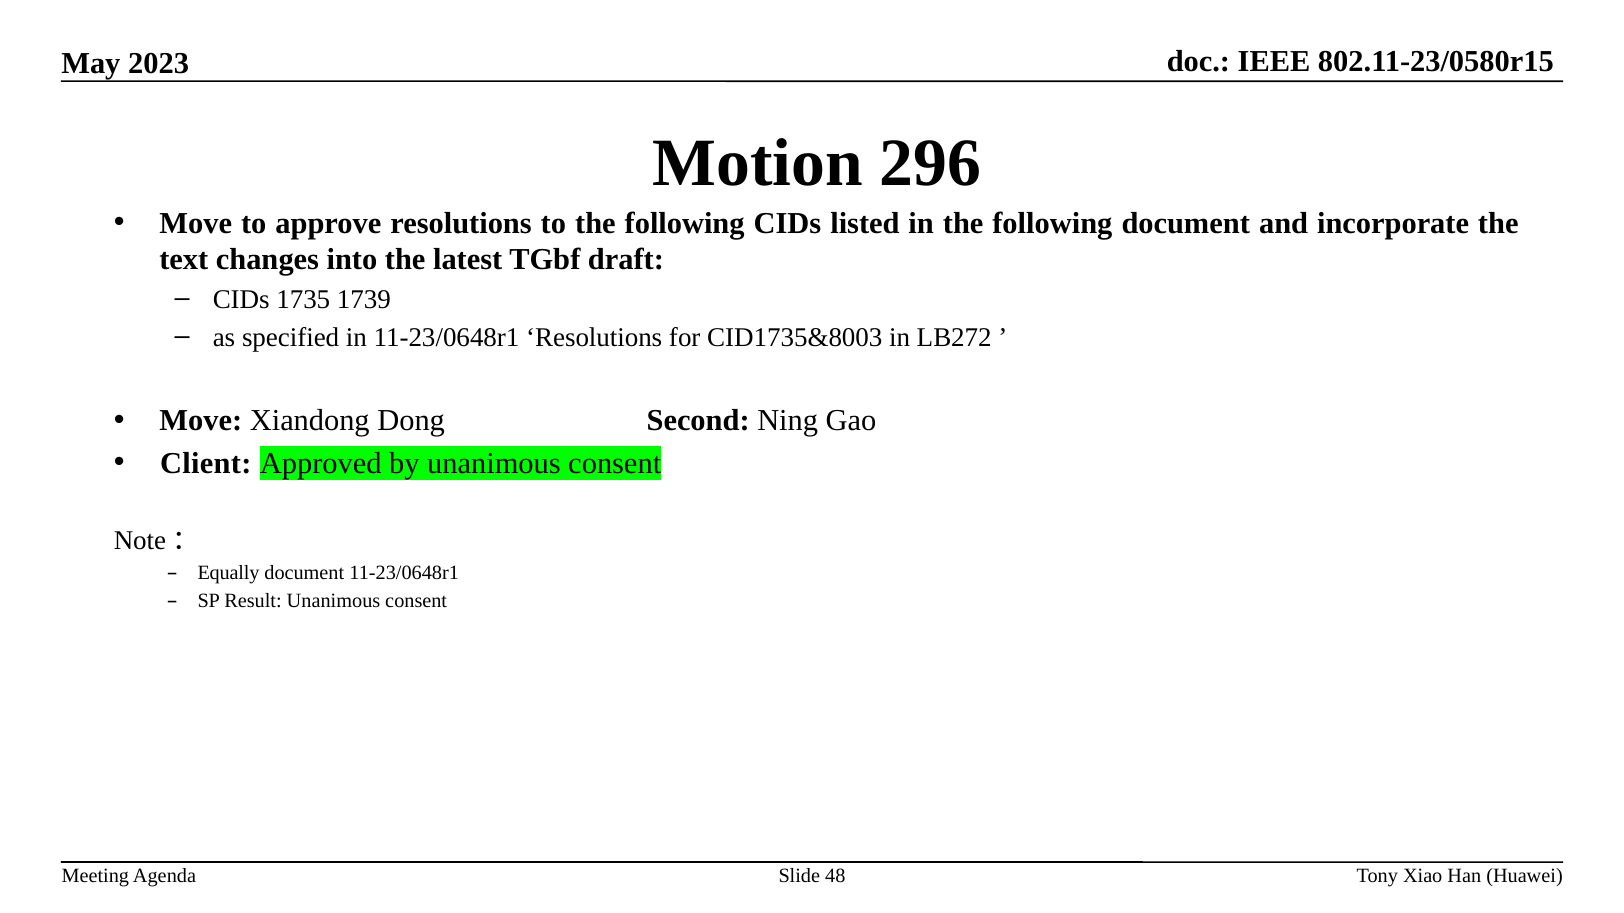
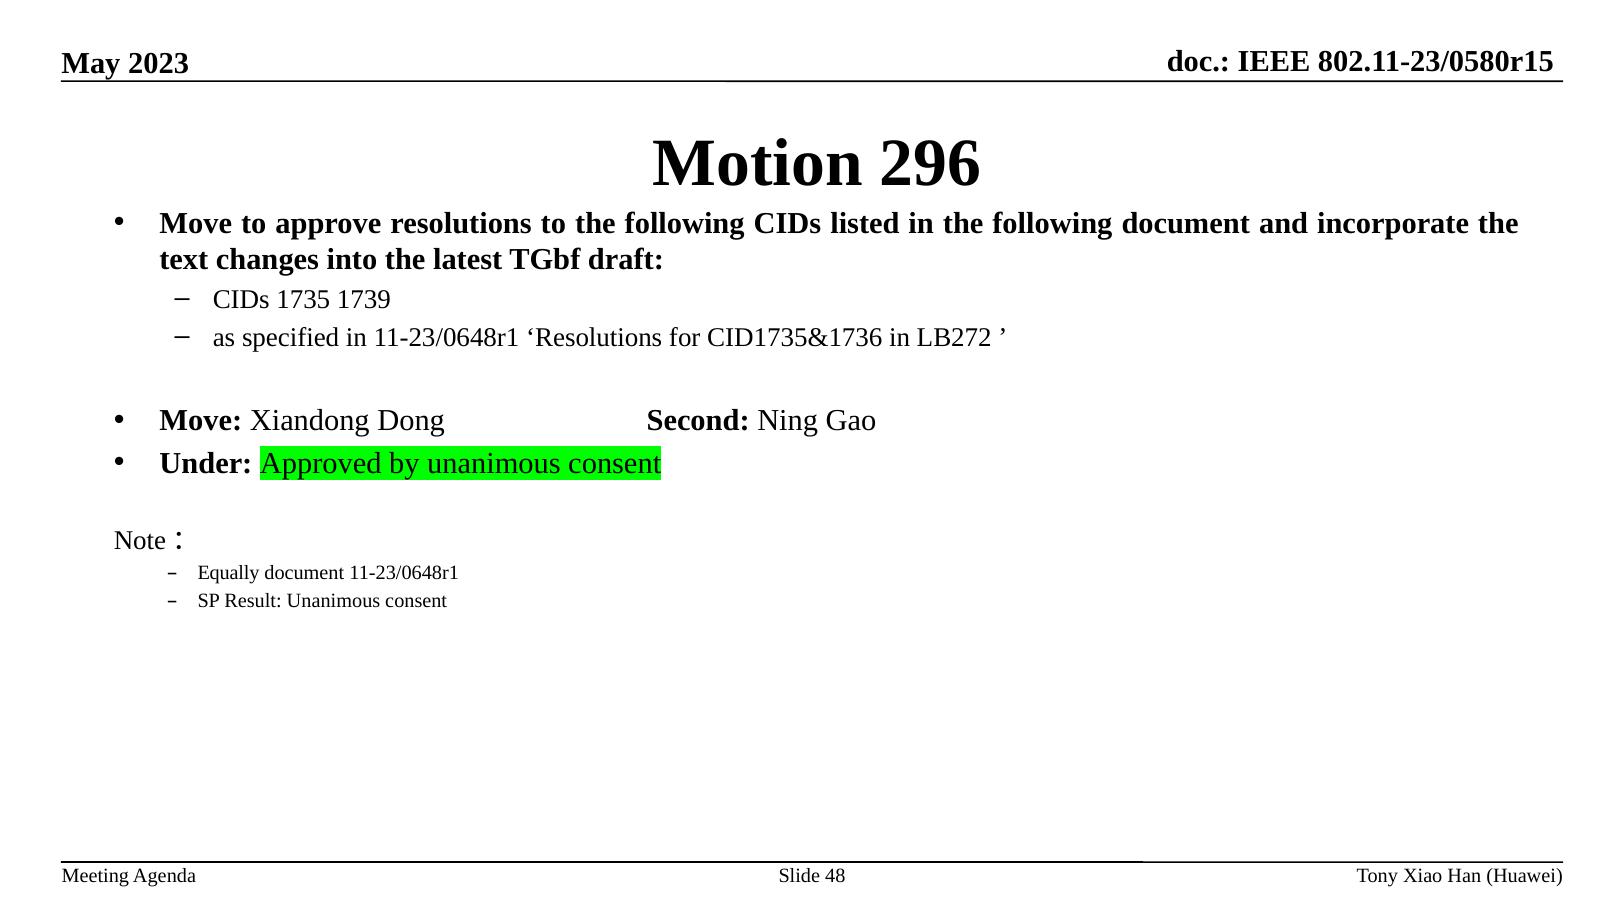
CID1735&8003: CID1735&8003 -> CID1735&1736 (795, 338)
Client: Client -> Under (206, 464)
